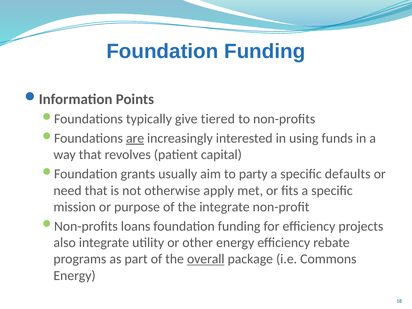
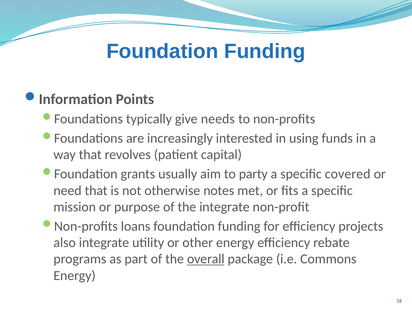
tiered: tiered -> needs (218, 119)
are underline: present -> none (135, 138)
defaults: defaults -> covered (348, 174)
apply: apply -> notes (219, 190)
